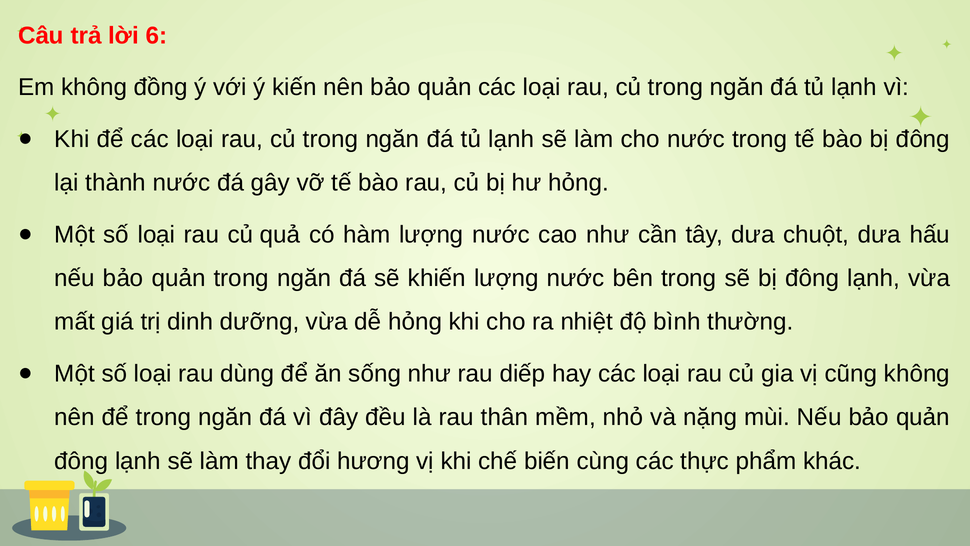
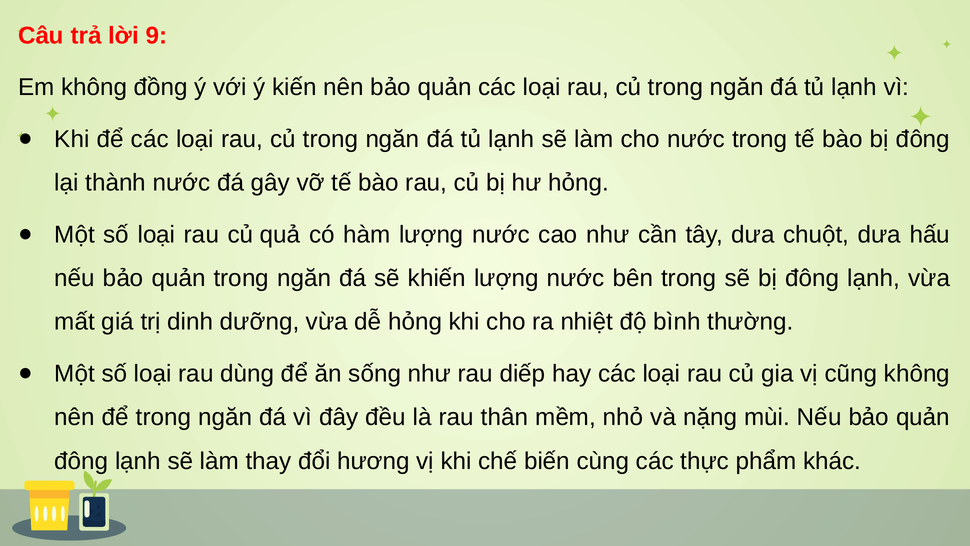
6: 6 -> 9 (156, 36)
